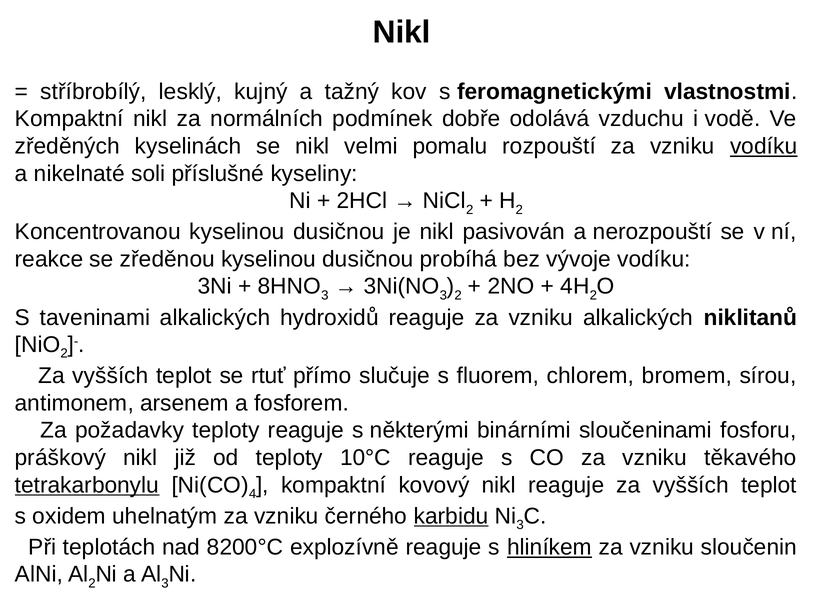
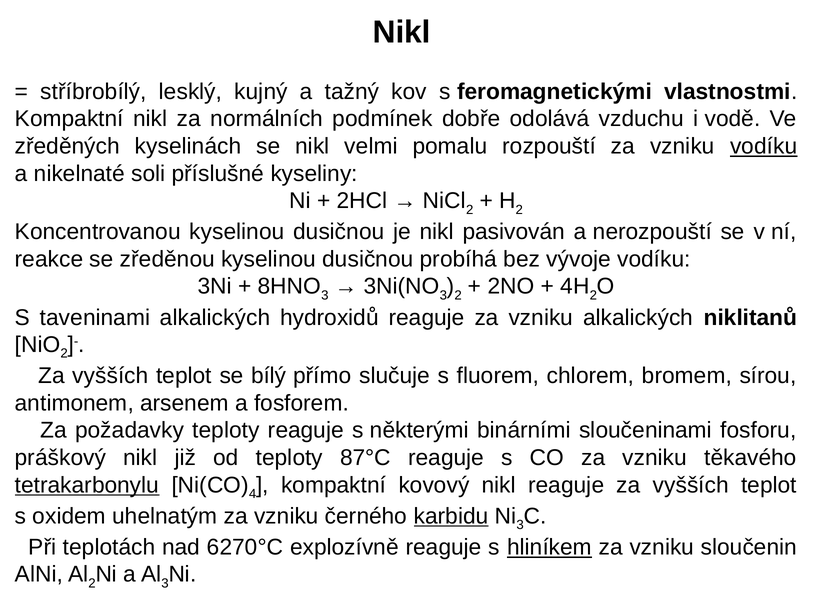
rtuť: rtuť -> bílý (269, 376)
10°C: 10°C -> 87°C (365, 458)
8200°C: 8200°C -> 6270°C (245, 547)
